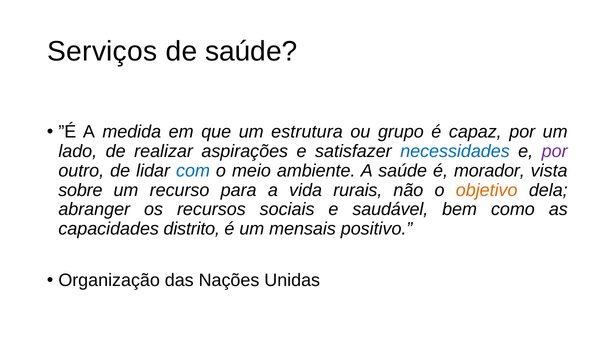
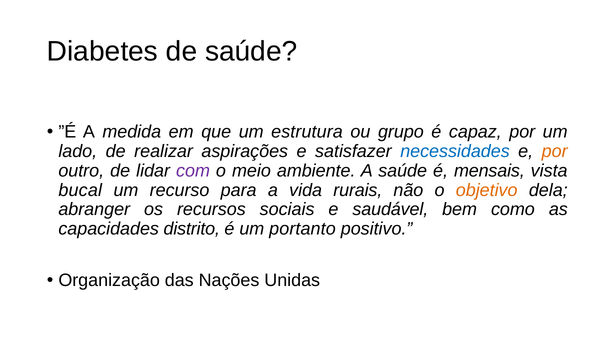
Serviços: Serviços -> Diabetes (102, 52)
por colour: purple -> orange (555, 151)
com colour: blue -> purple (193, 171)
morador: morador -> mensais (489, 171)
sobre: sobre -> bucal (80, 190)
mensais: mensais -> portanto (302, 229)
